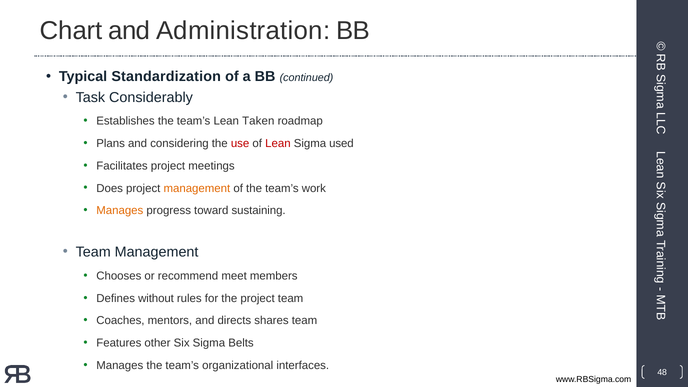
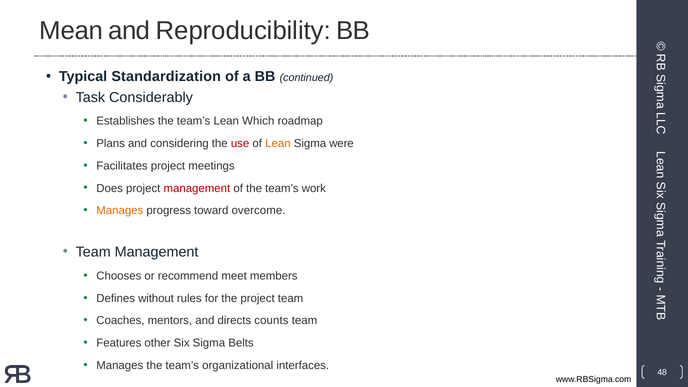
Chart: Chart -> Mean (71, 31)
Administration: Administration -> Reproducibility (243, 31)
Taken: Taken -> Which (258, 121)
Lean colour: red -> orange (278, 144)
used: used -> were (341, 144)
management colour: orange -> red (197, 188)
sustaining: sustaining -> overcome (259, 211)
shares: shares -> counts (271, 321)
